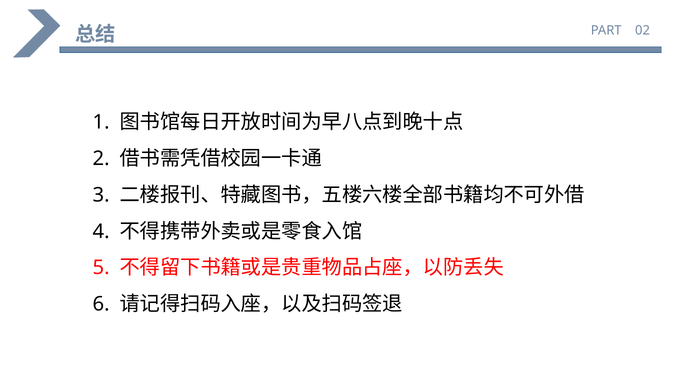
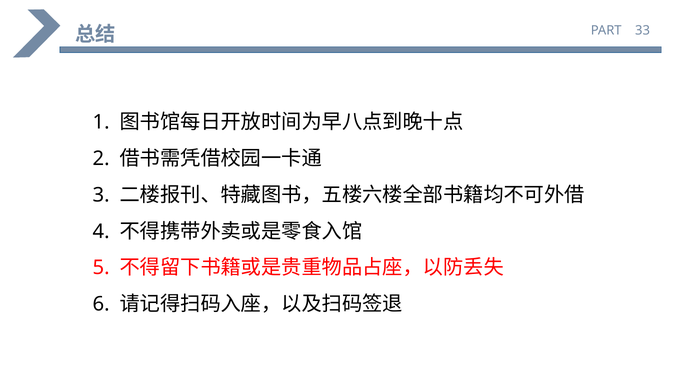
02: 02 -> 33 (643, 31)
